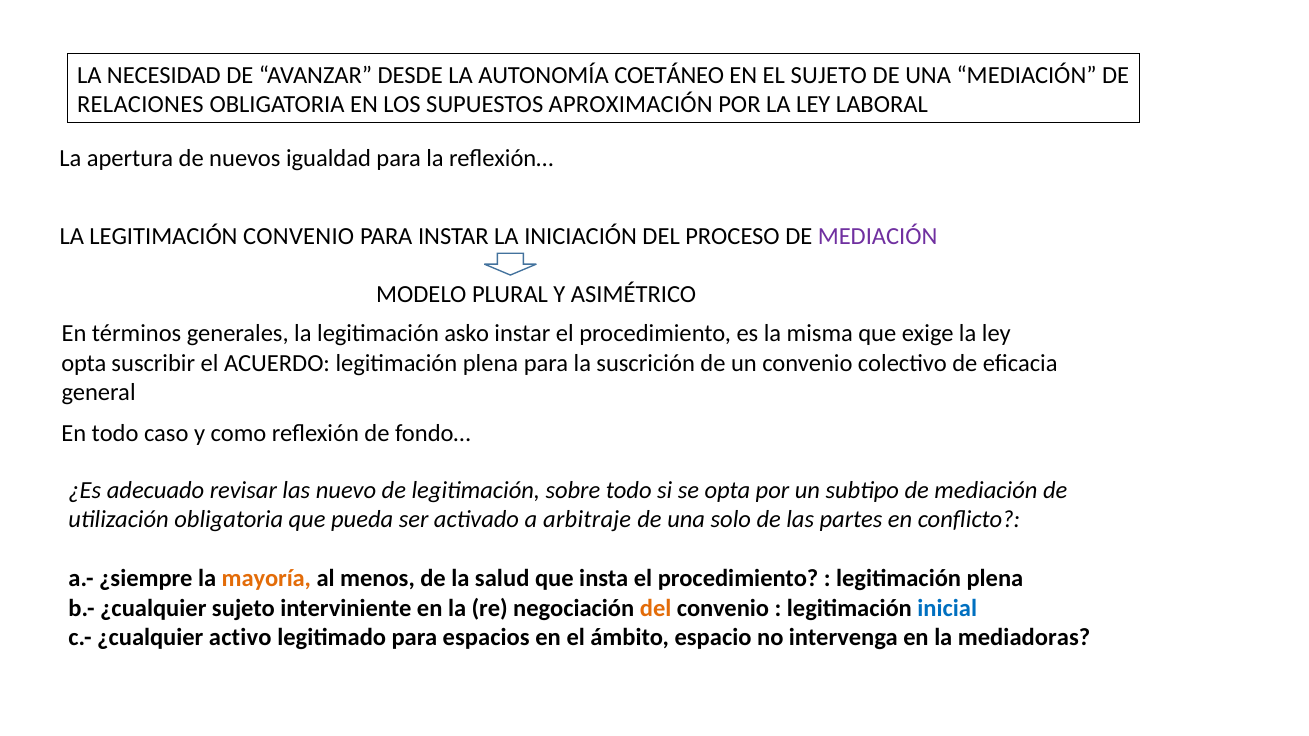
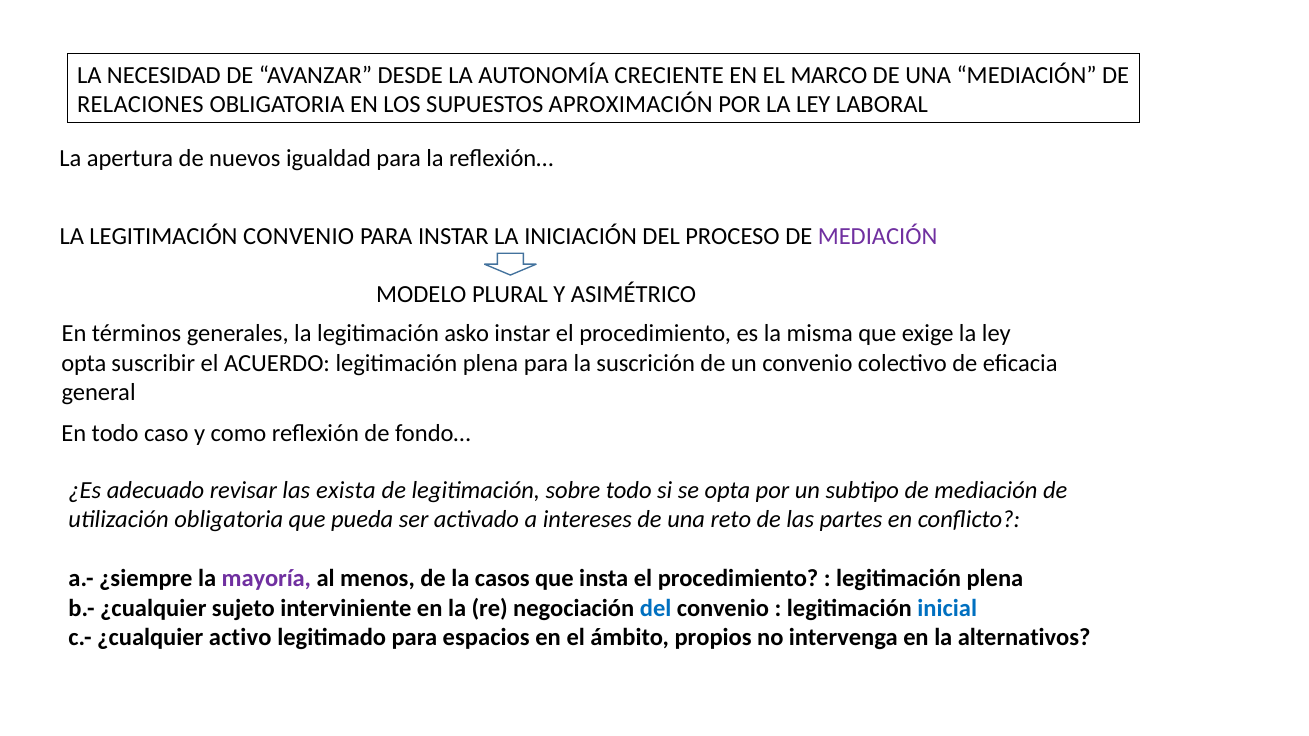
COETÁNEO: COETÁNEO -> CRECIENTE (669, 75)
EL SUJETO: SUJETO -> MARCO (829, 75)
nuevo: nuevo -> exista (346, 491)
arbitraje: arbitraje -> intereses (587, 520)
solo: solo -> reto (731, 520)
mayoría colour: orange -> purple (266, 579)
salud: salud -> casos (502, 579)
del colour: orange -> blue (656, 608)
espacio: espacio -> propios (713, 638)
mediadoras: mediadoras -> alternativos (1024, 638)
